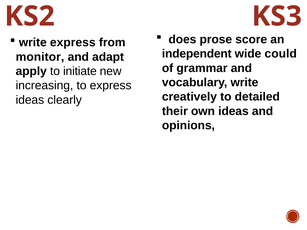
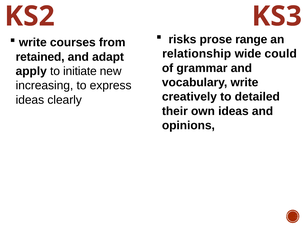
does: does -> risks (182, 40)
score: score -> range (251, 40)
write express: express -> courses (73, 43)
independent: independent -> relationship (197, 54)
monitor: monitor -> retained (40, 57)
